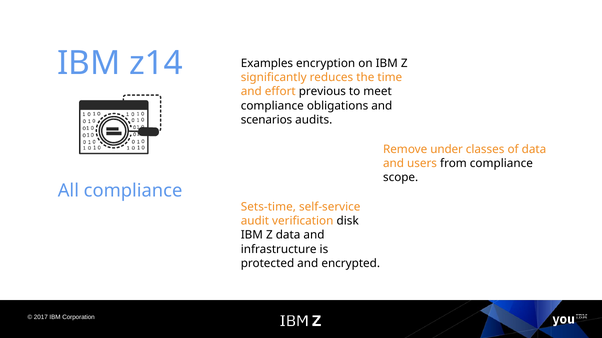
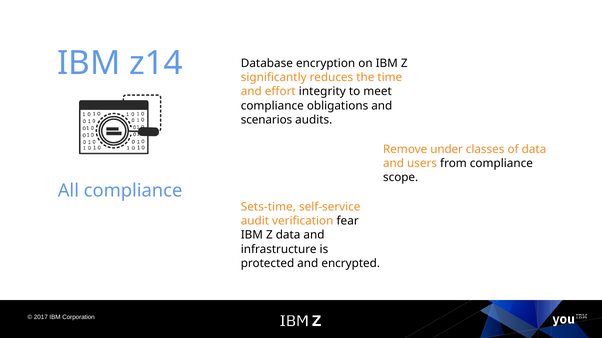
Examples: Examples -> Database (267, 64)
previous: previous -> integrity (322, 92)
disk: disk -> fear (348, 222)
